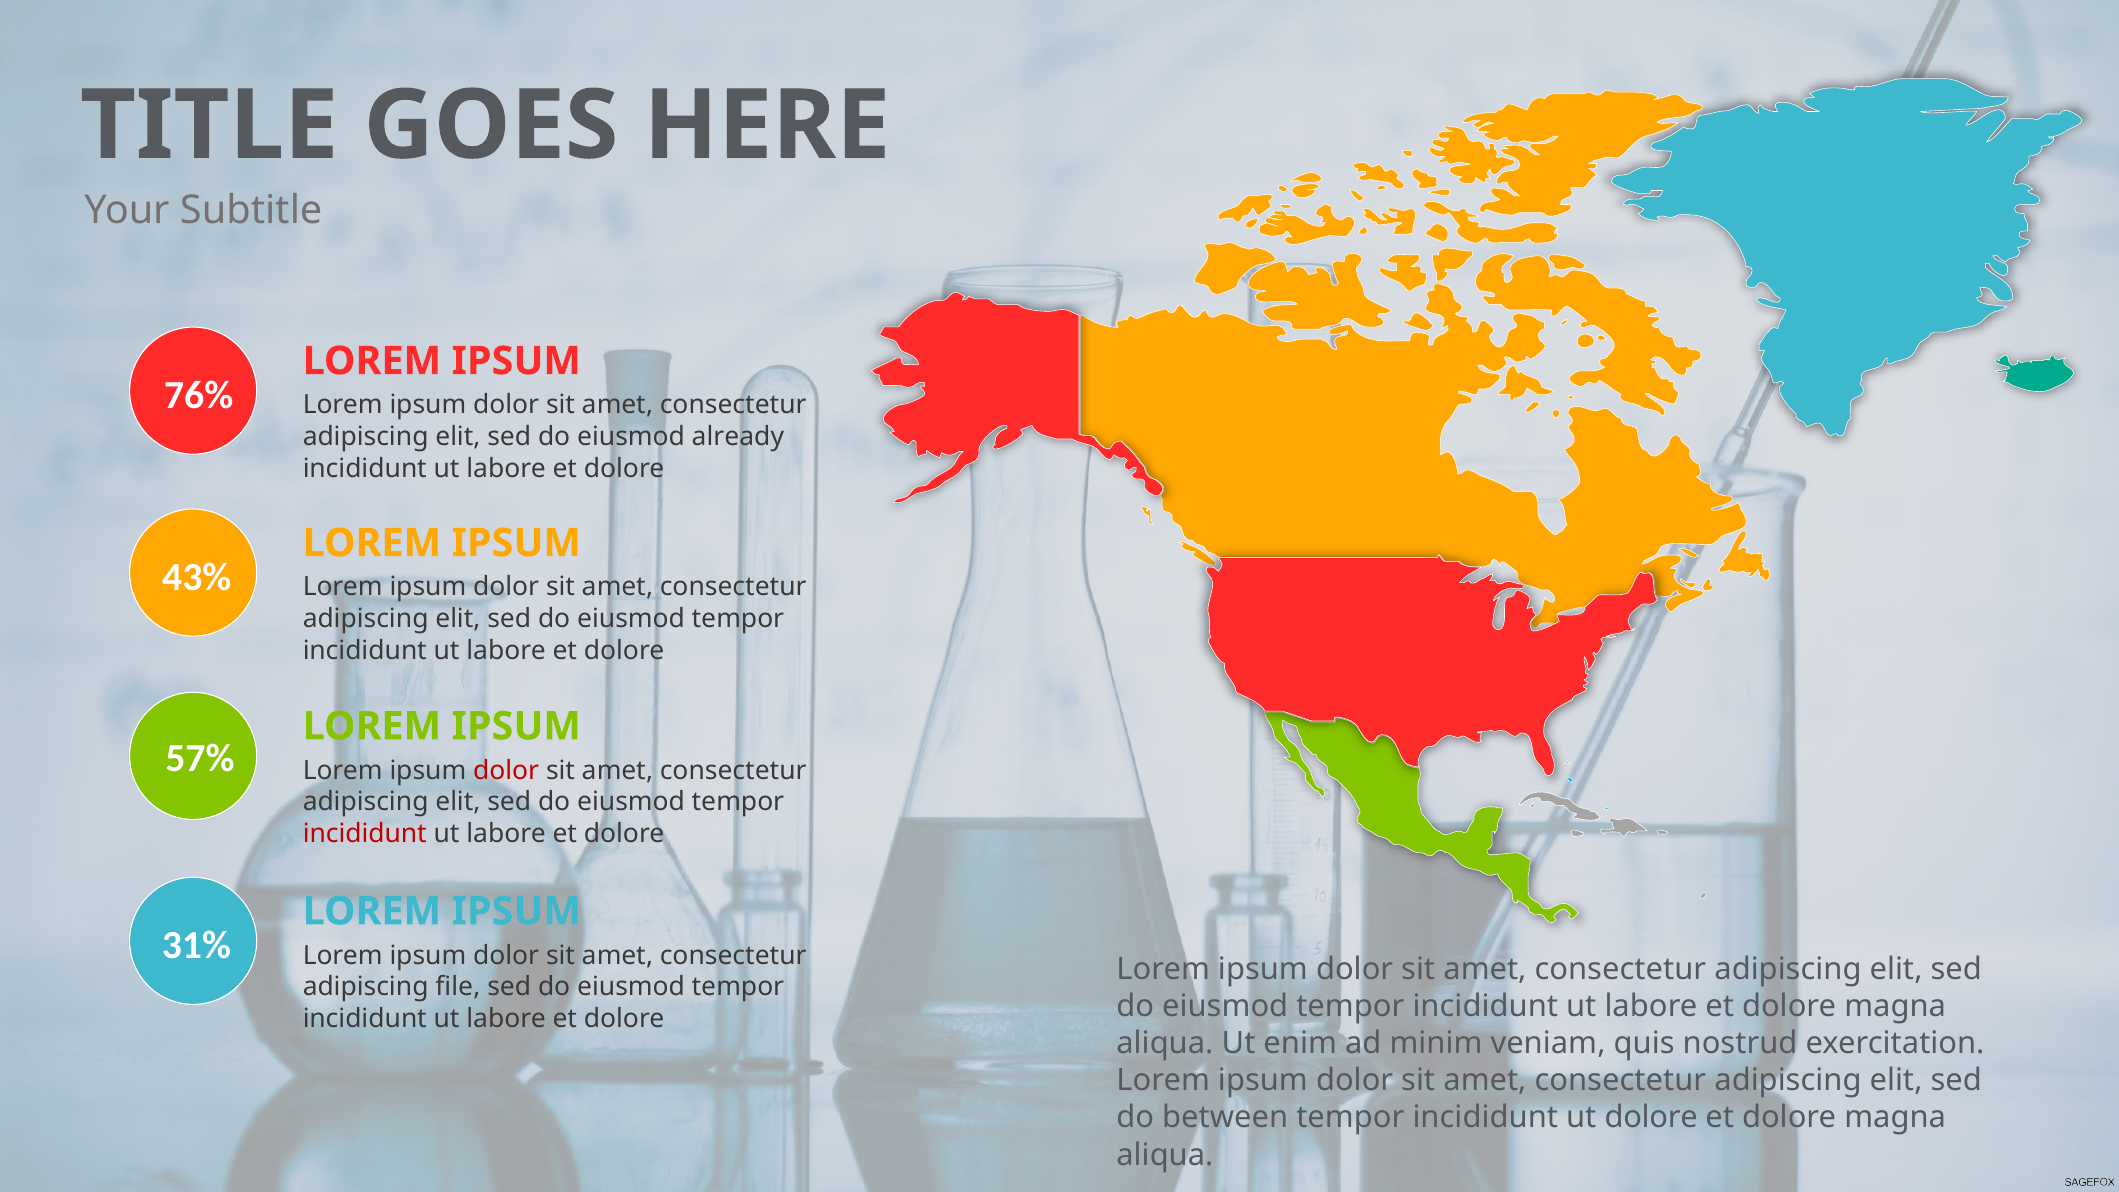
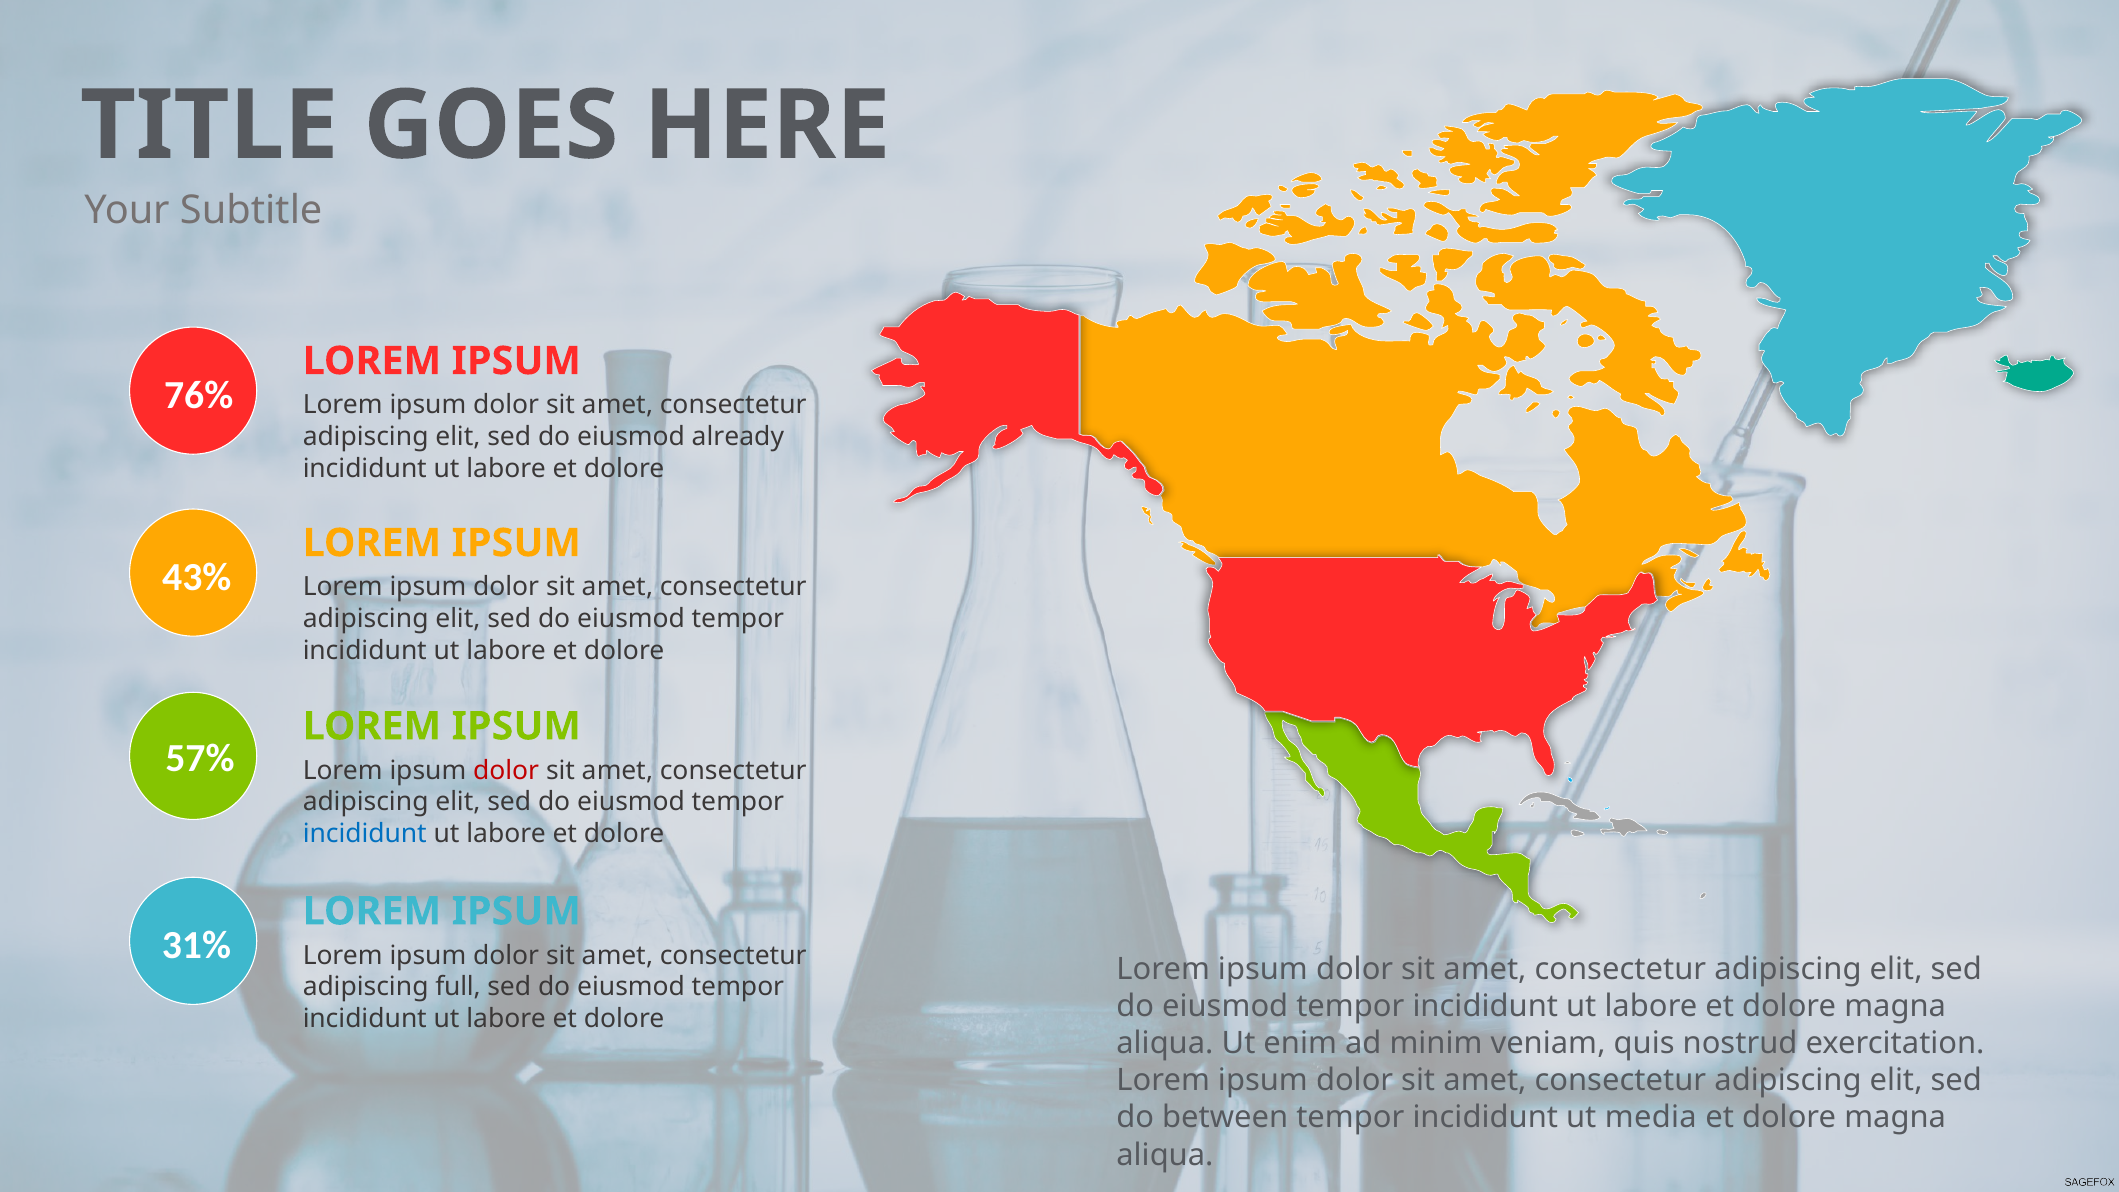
incididunt colour: red -> blue (365, 834)
file: file -> full (458, 987)
ut dolore: dolore -> media (1651, 1118)
